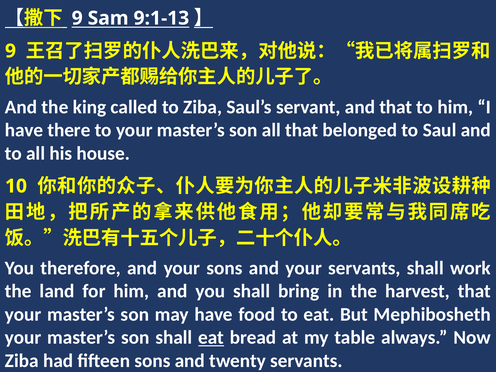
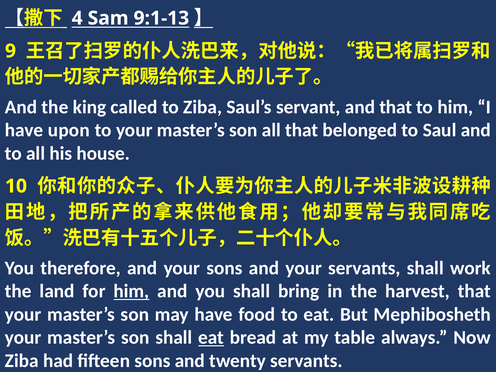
9: 9 -> 4 (77, 18)
there: there -> upon (69, 130)
him underline: none -> present (131, 291)
